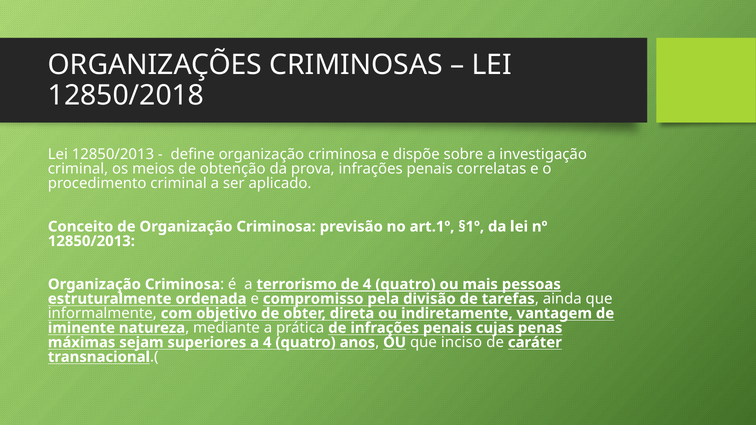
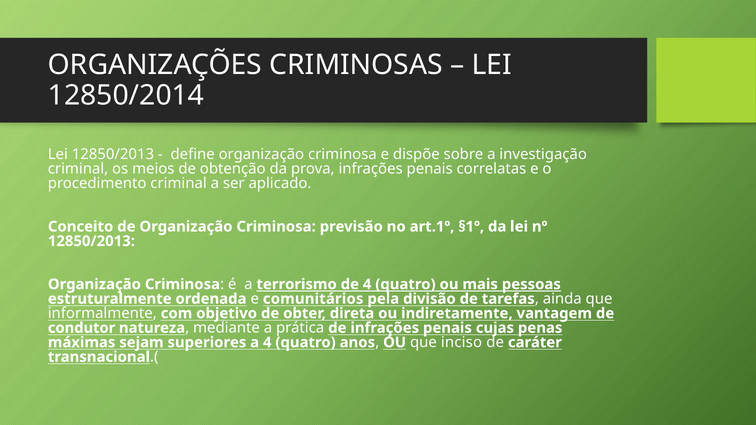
12850/2018: 12850/2018 -> 12850/2014 (126, 95)
compromisso: compromisso -> comunitários (313, 299)
iminente: iminente -> condutor (82, 328)
